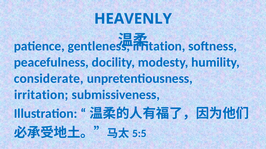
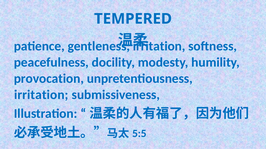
HEAVENLY: HEAVENLY -> TEMPERED (133, 19)
considerate: considerate -> provocation (49, 79)
